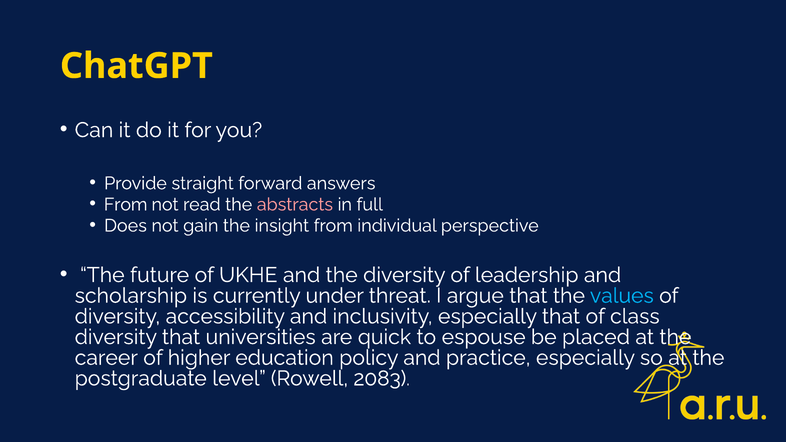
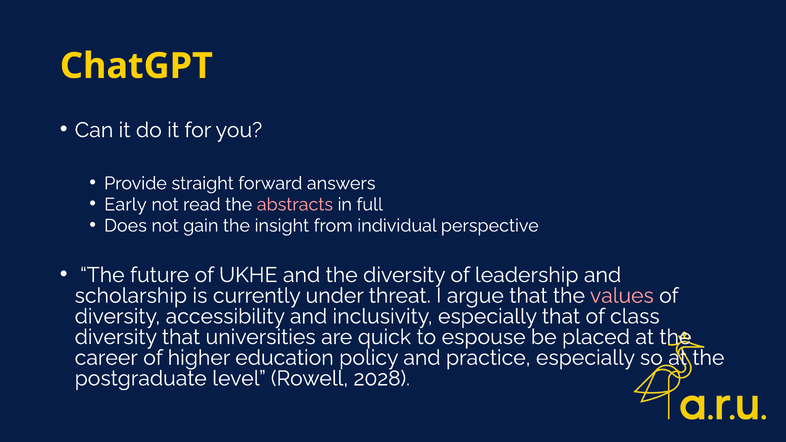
From: From -> Early (125, 205)
values colour: light blue -> pink (622, 296)
2083: 2083 -> 2028 (382, 379)
